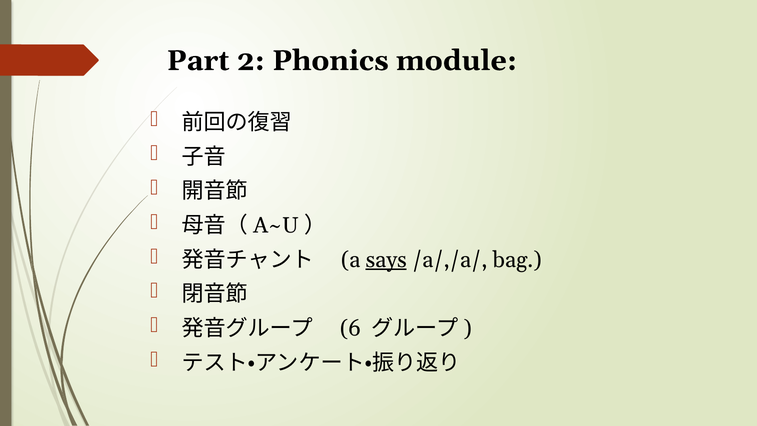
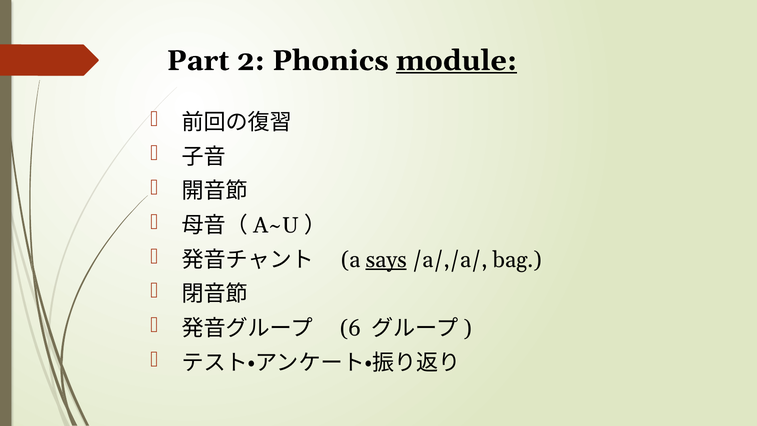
module underline: none -> present (457, 61)
